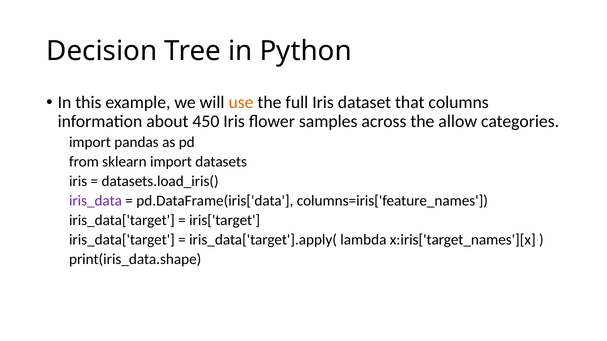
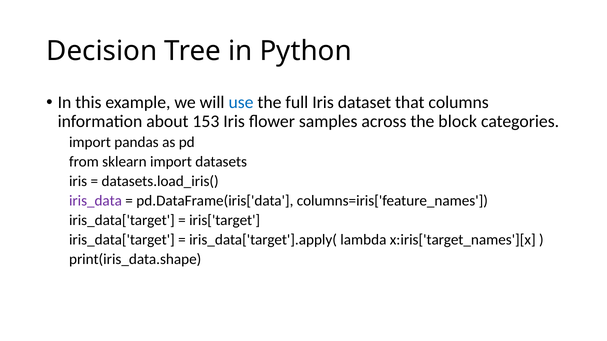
use colour: orange -> blue (241, 103)
450: 450 -> 153 (206, 122)
allow: allow -> block (458, 122)
